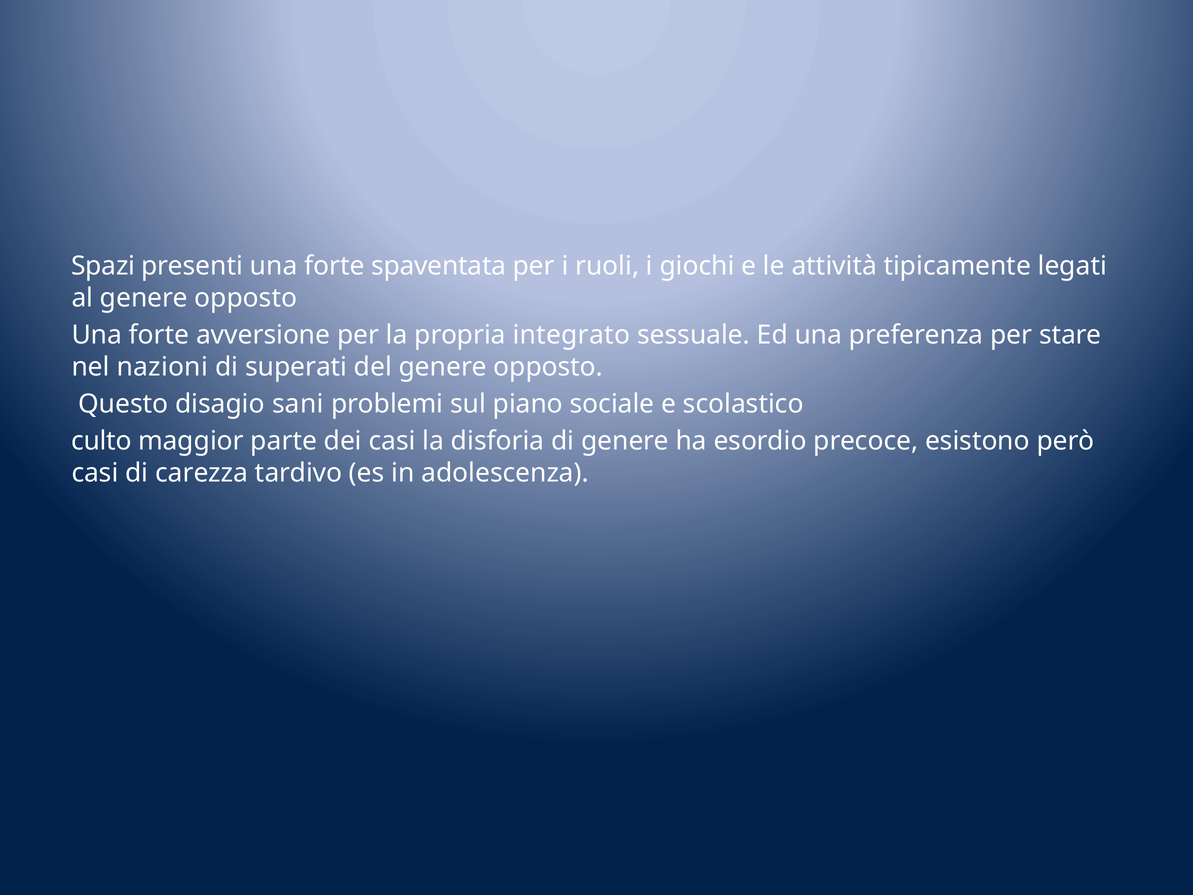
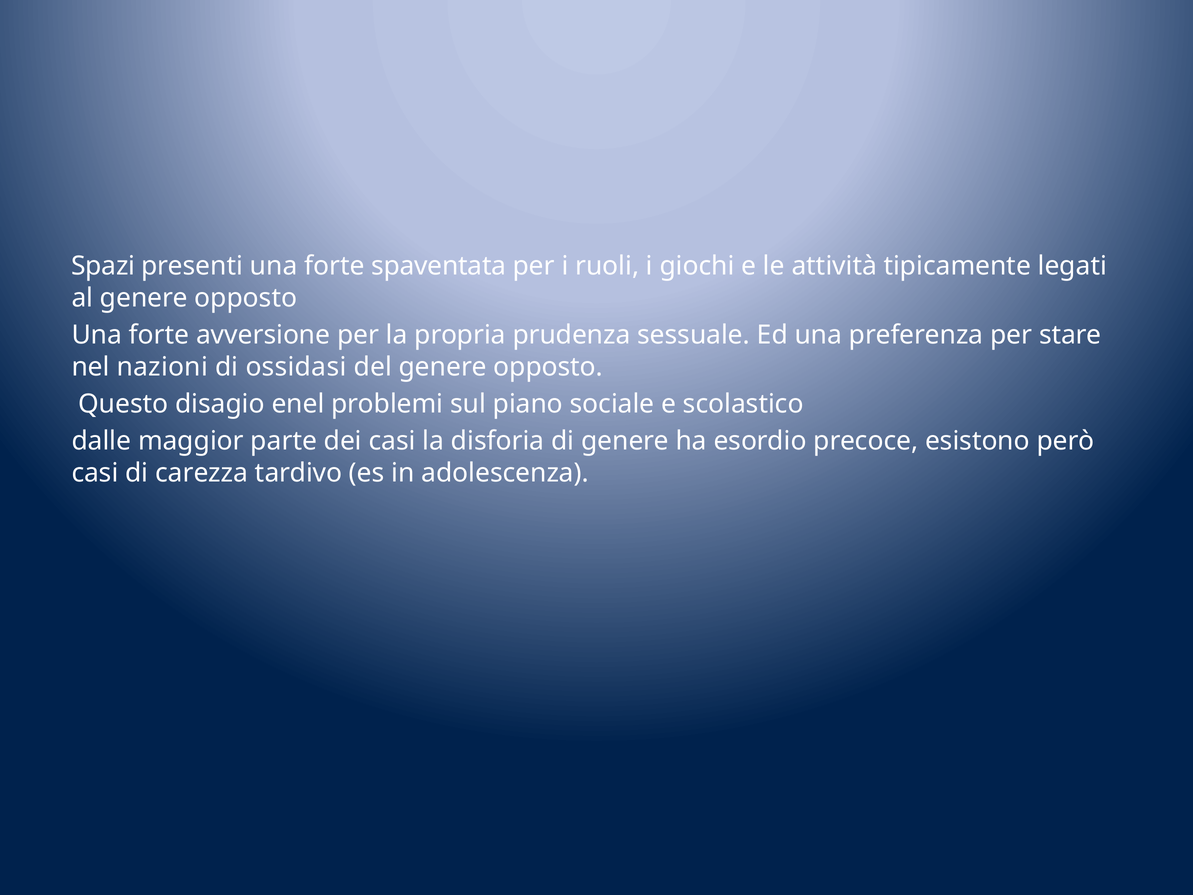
integrato: integrato -> prudenza (572, 335)
superati: superati -> ossidasi (296, 367)
sani: sani -> enel (298, 404)
culto: culto -> dalle (101, 441)
